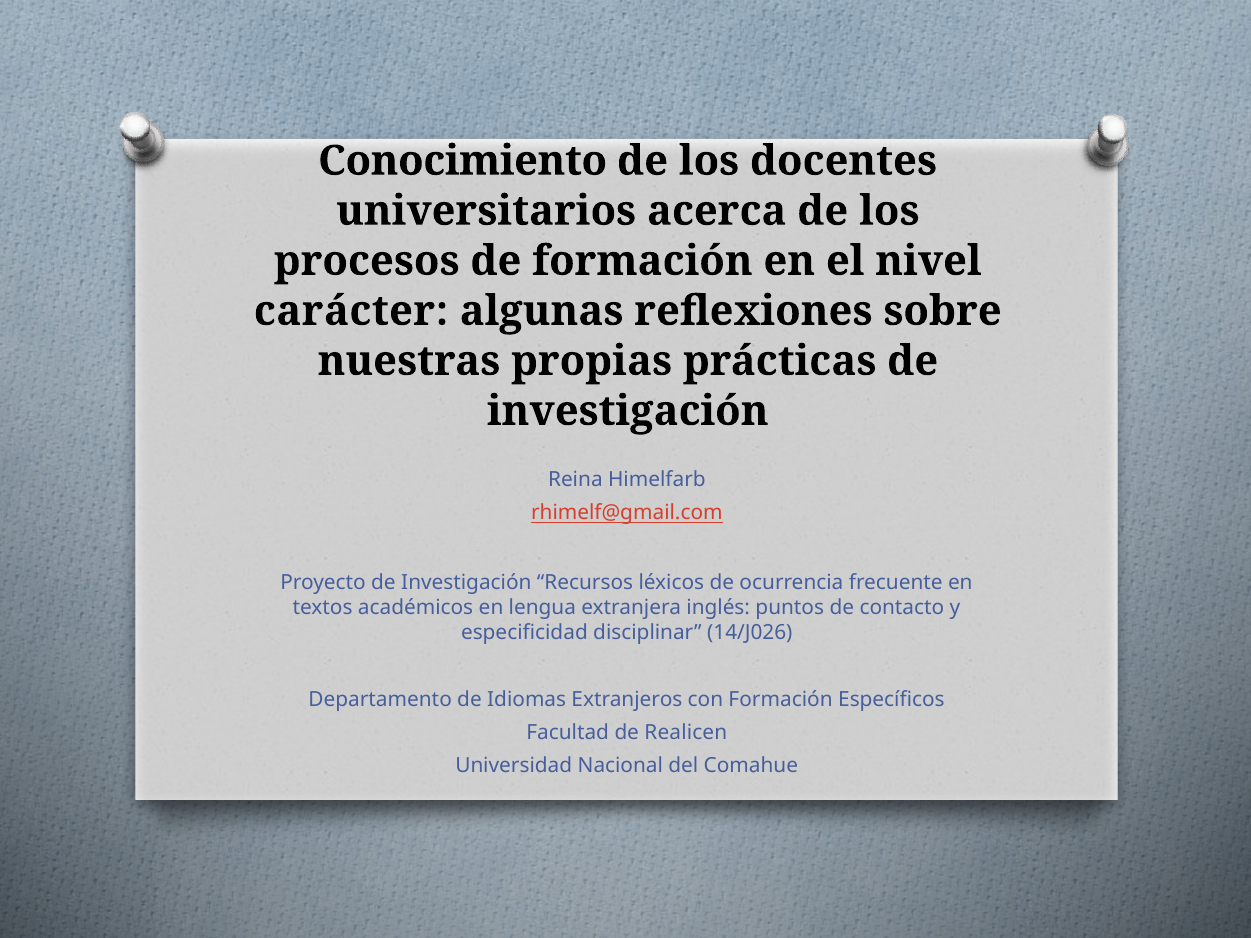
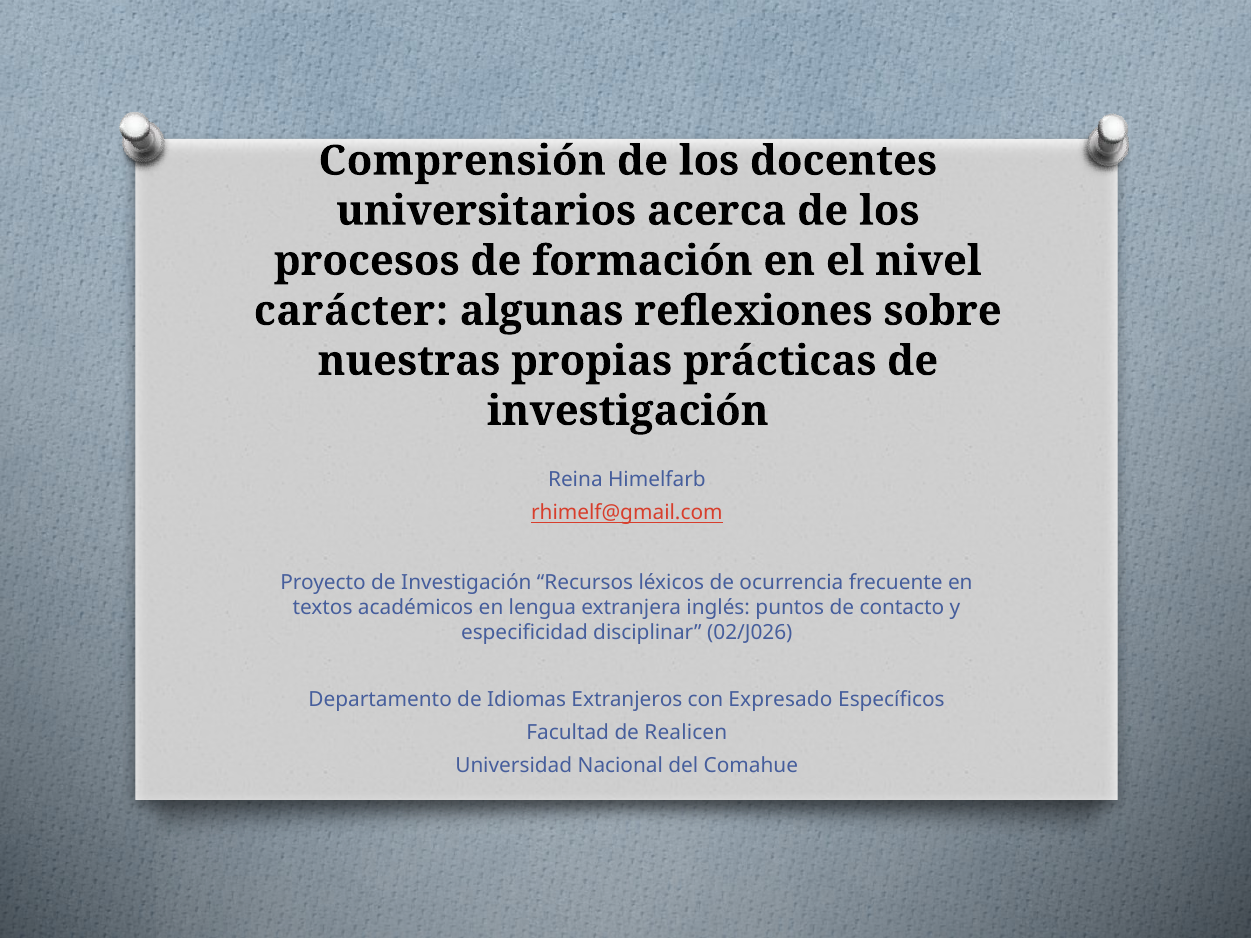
Conocimiento: Conocimiento -> Comprensión (462, 161)
14/J026: 14/J026 -> 02/J026 (750, 633)
con Formación: Formación -> Expresado (781, 700)
